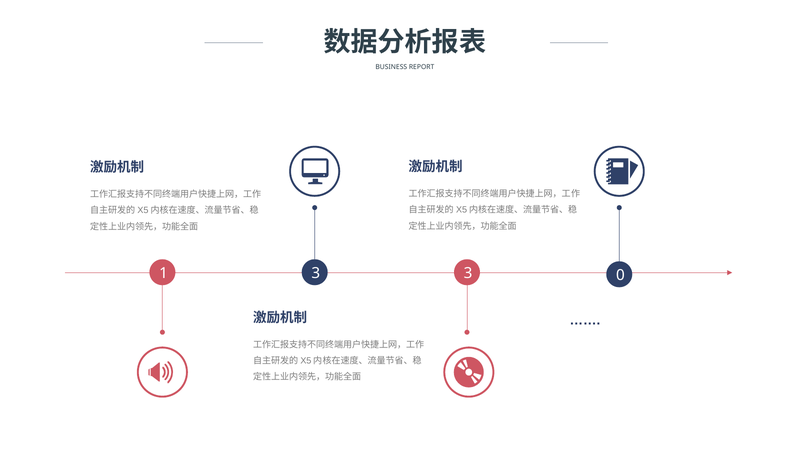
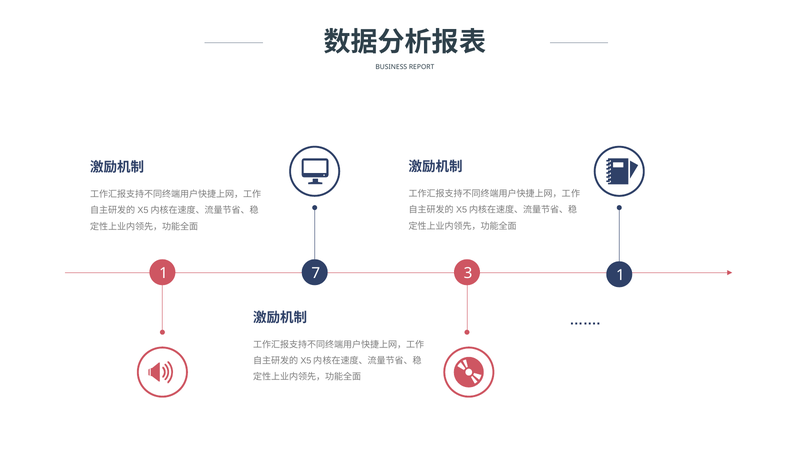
1 3: 3 -> 7 (316, 273)
3 0: 0 -> 1 (620, 275)
